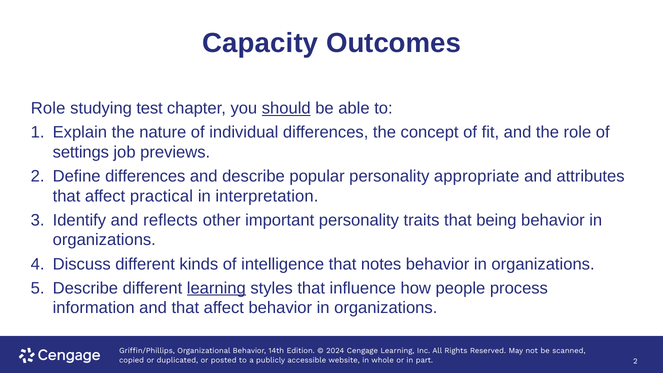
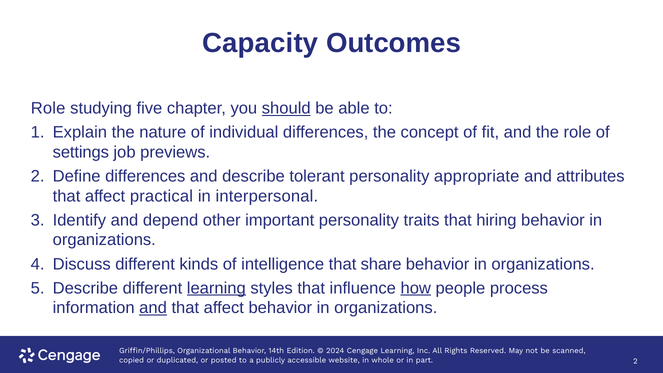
test: test -> five (149, 108)
popular: popular -> tolerant (317, 176)
interpretation: interpretation -> interpersonal (267, 196)
reflects: reflects -> depend (171, 220)
being: being -> hiring (496, 220)
notes: notes -> share (381, 264)
how underline: none -> present (416, 288)
and underline: none -> present (153, 308)
